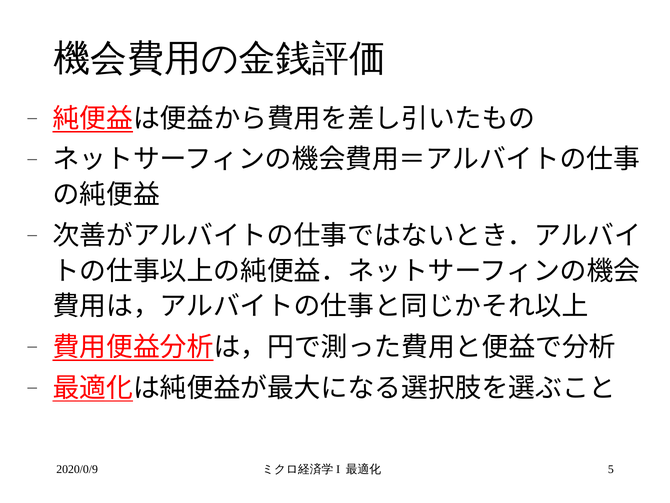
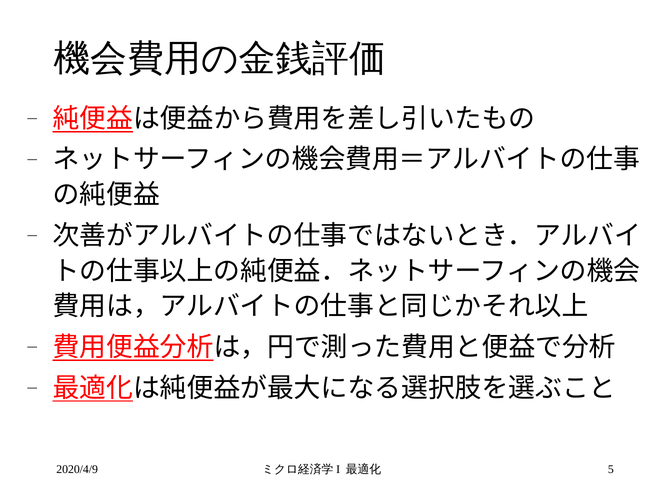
2020/0/9: 2020/0/9 -> 2020/4/9 (77, 469)
